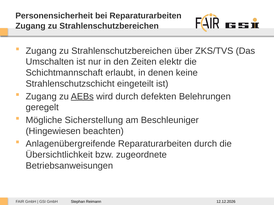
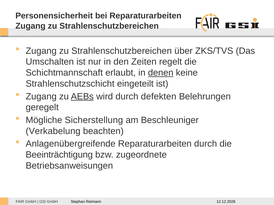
elektr: elektr -> regelt (171, 62)
denen underline: none -> present (161, 73)
Hingewiesen: Hingewiesen -> Verkabelung (53, 131)
Übersichtlichkeit: Übersichtlichkeit -> Beeinträchtigung (59, 155)
